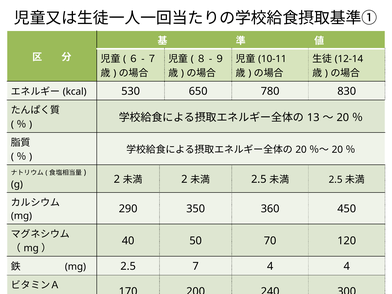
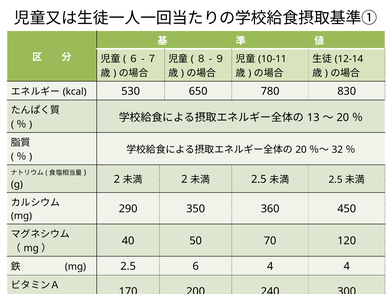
20: 20 -> 32 (337, 150)
7: 7 -> 6 (196, 266)
